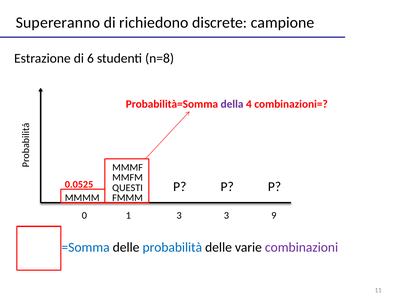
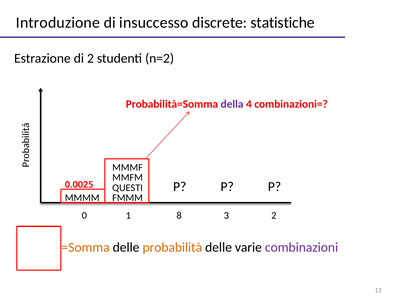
Supereranno: Supereranno -> Introduzione (58, 23)
richiedono: richiedono -> insuccesso (154, 23)
campione: campione -> statistiche (283, 23)
di 6: 6 -> 2 (90, 58)
n=8: n=8 -> n=2 (160, 58)
0.0525: 0.0525 -> 0.0025 (79, 185)
1 3: 3 -> 8 (179, 216)
3 9: 9 -> 2 (274, 216)
=Somma colour: blue -> orange (86, 248)
probabilità colour: blue -> orange (172, 248)
